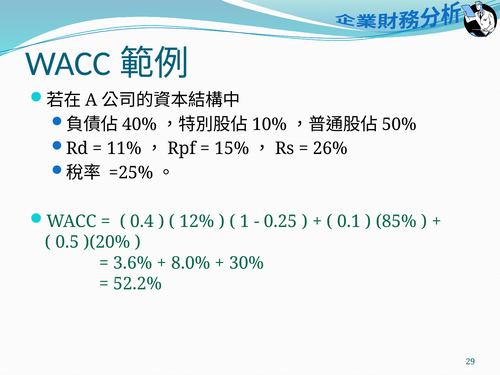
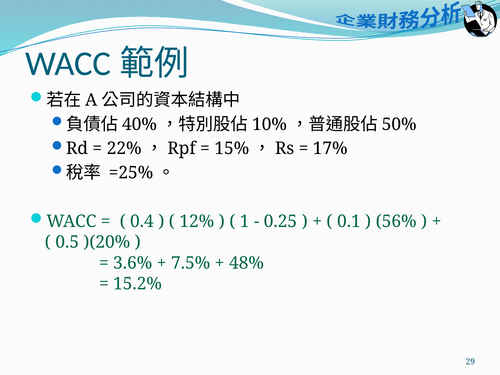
11%: 11% -> 22% (124, 149)
26%: 26% -> 17% (330, 149)
85%: 85% -> 56% (396, 221)
8.0%: 8.0% -> 7.5% (191, 263)
30%: 30% -> 48% (247, 263)
52.2%: 52.2% -> 15.2% (138, 284)
